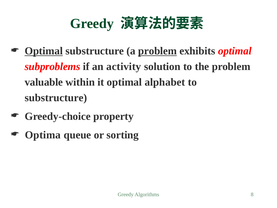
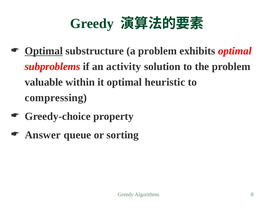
problem underline: present -> none (157, 51)
alphabet: alphabet -> heuristic (165, 82)
substructure: substructure -> compressing (56, 98)
Optima: Optima -> Answer (43, 135)
